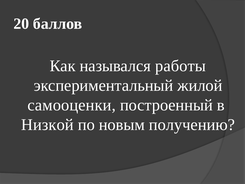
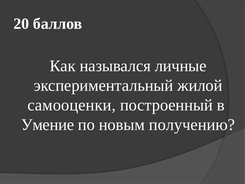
работы: работы -> личные (181, 66)
Низкой: Низкой -> Умение (48, 125)
